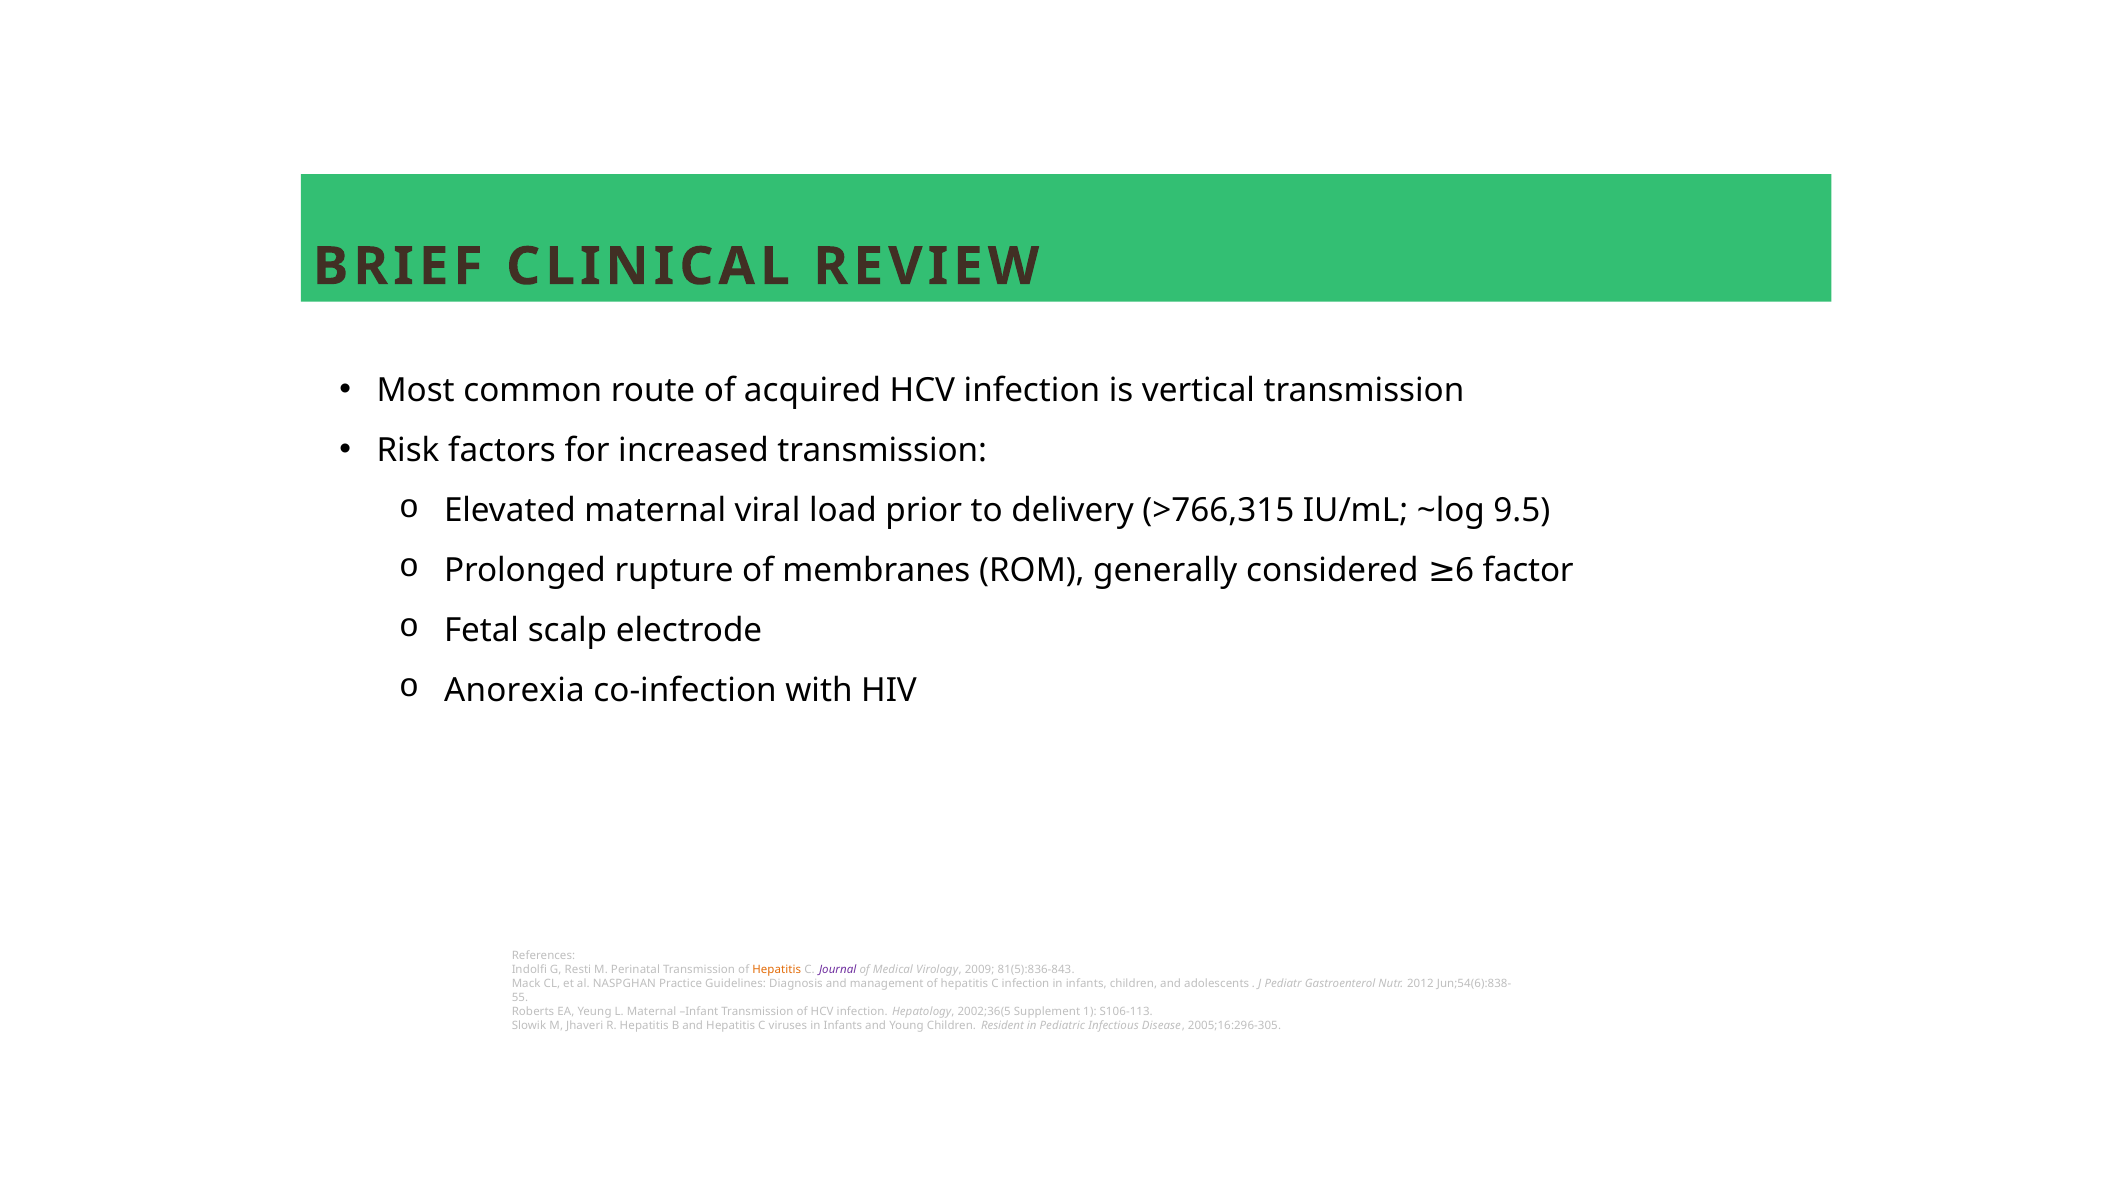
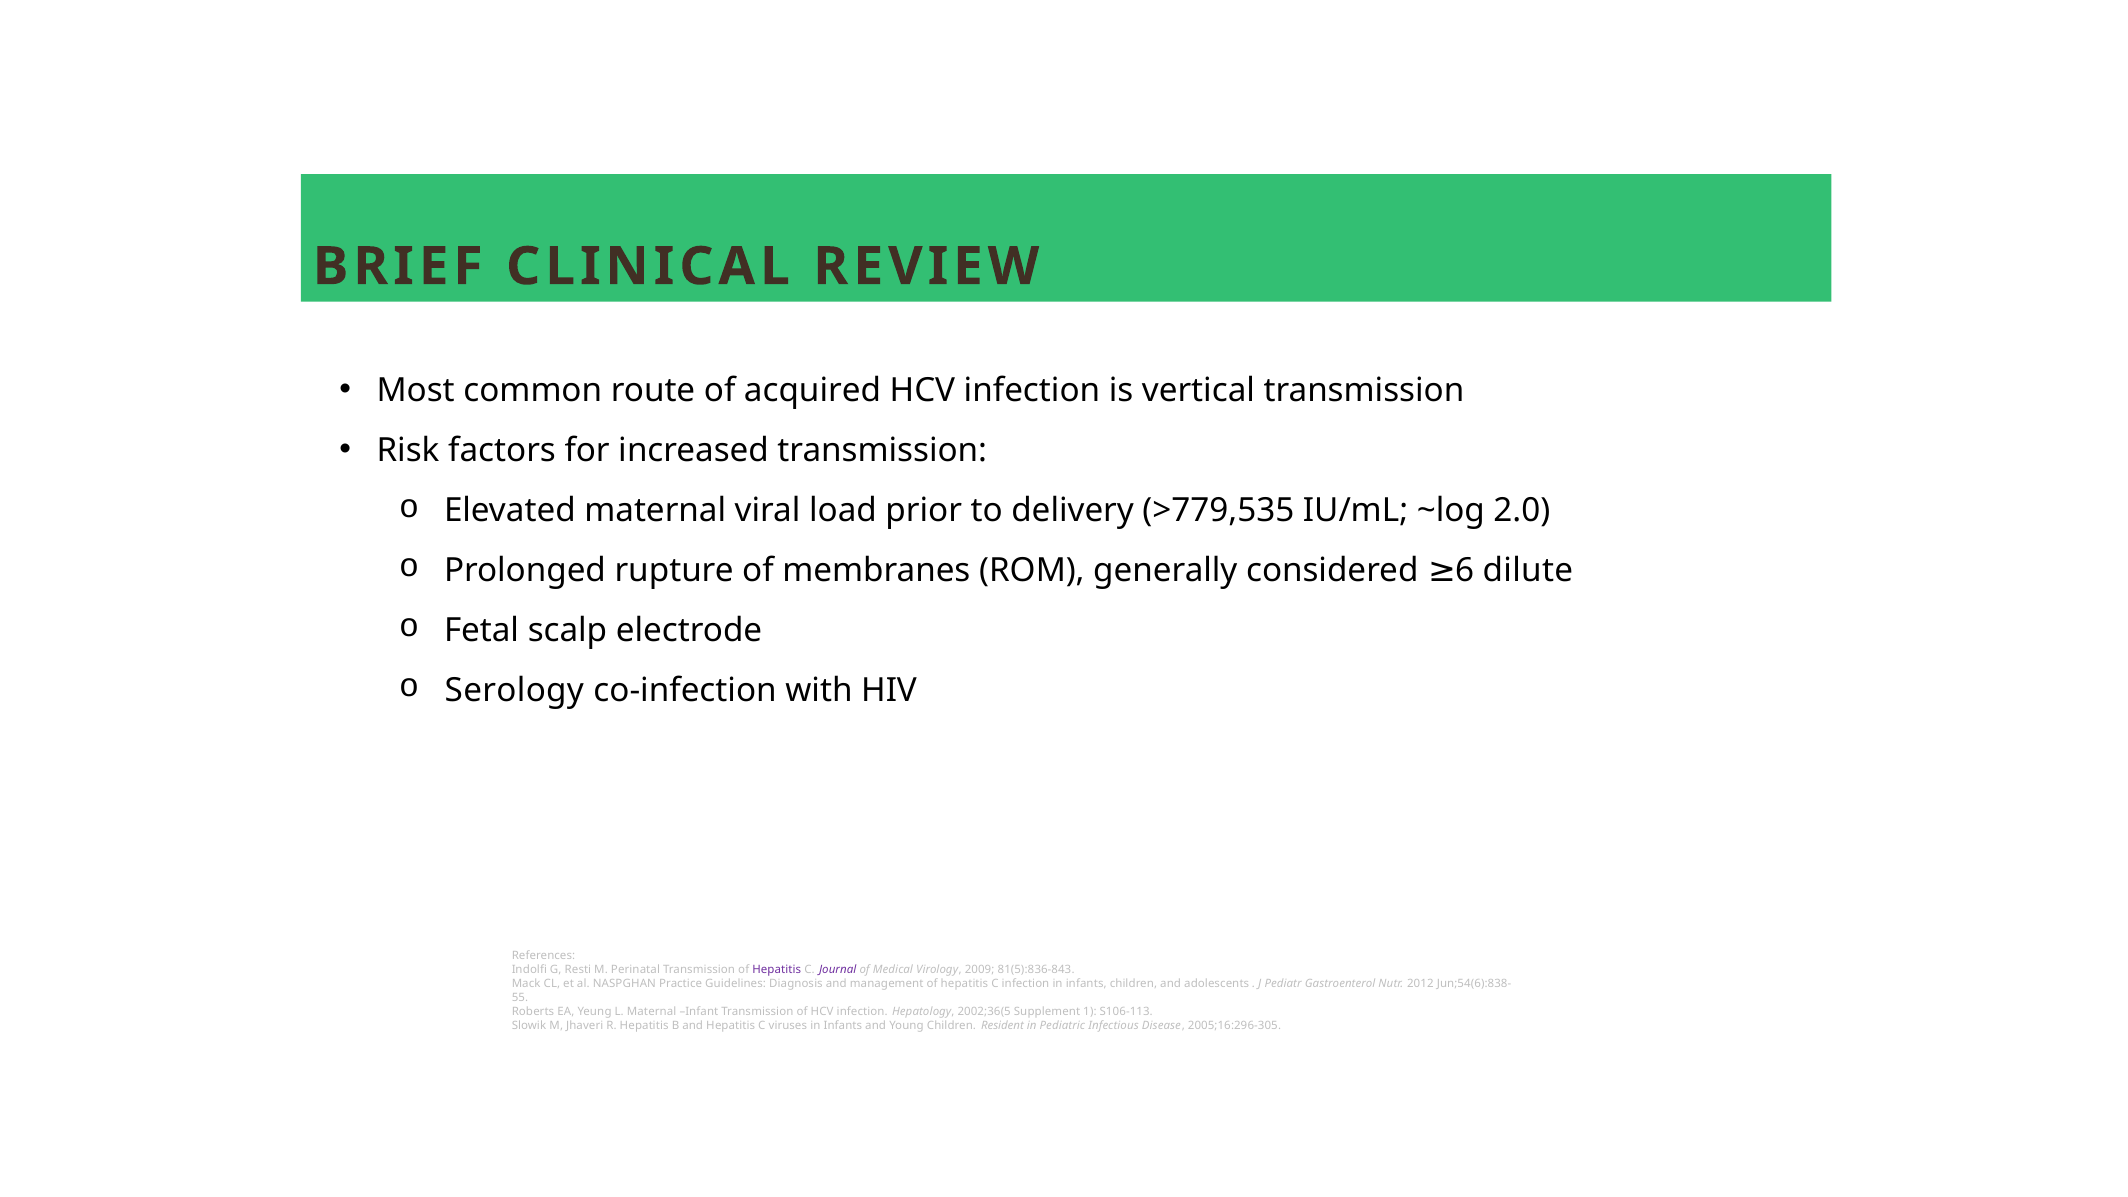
>766,315: >766,315 -> >779,535 (1218, 511)
9.5: 9.5 -> 2.0 (1522, 511)
factor: factor -> dilute (1528, 570)
Anorexia: Anorexia -> Serology (514, 690)
Hepatitis colour: orange -> purple (777, 970)
